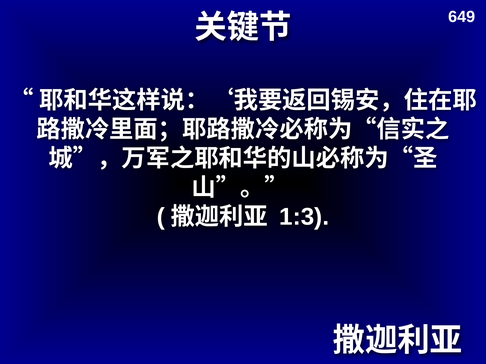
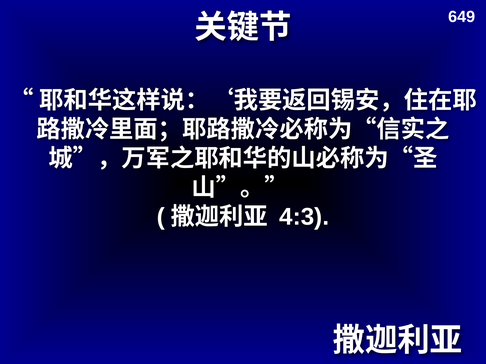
1:3: 1:3 -> 4:3 (304, 217)
